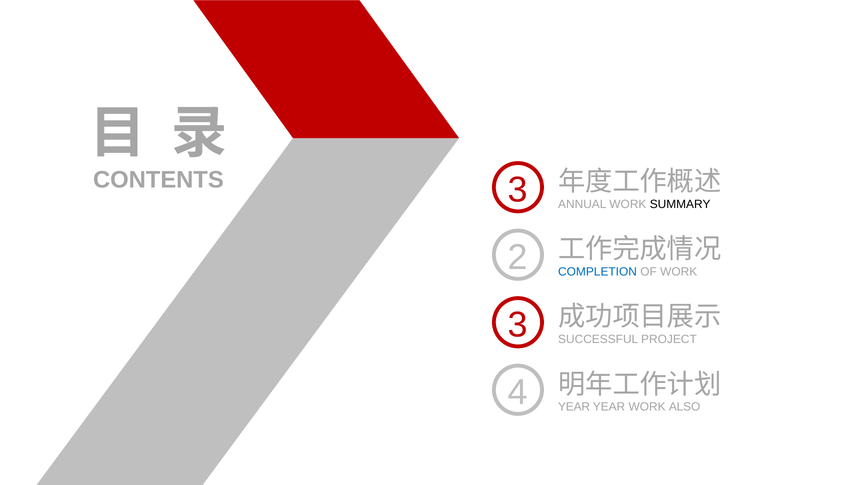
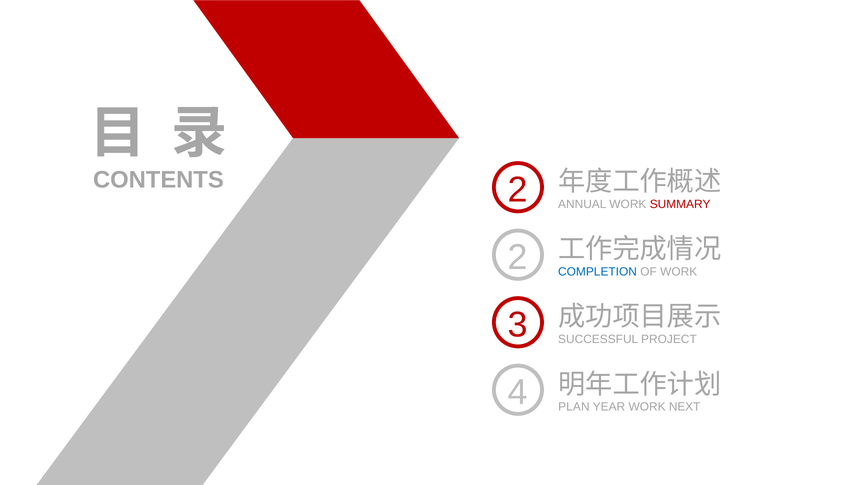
3: 3 -> 2 (518, 189)
SUMMARY colour: black -> red (680, 204)
YEAR: YEAR -> PLAN (574, 406)
ALSO: ALSO -> NEXT (685, 406)
